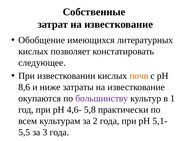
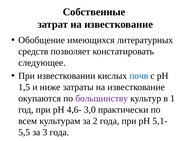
кислых: кислых -> средств (33, 51)
почв colour: orange -> blue (139, 76)
8,6: 8,6 -> 1,5 (24, 87)
5,8: 5,8 -> 3,0 (90, 110)
